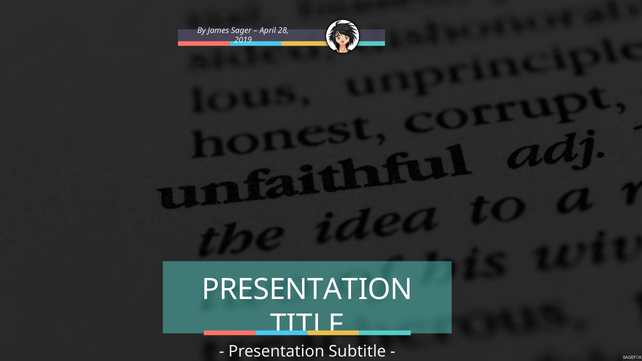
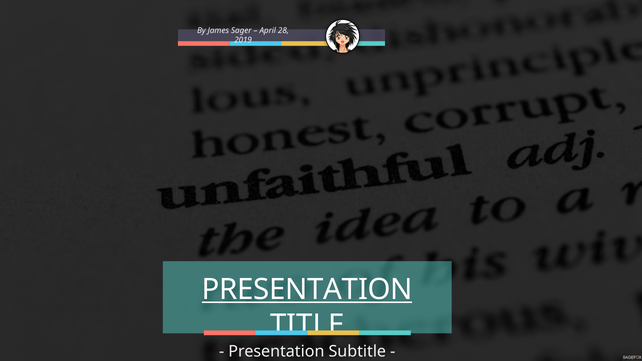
PRESENTATION underline: none -> present (307, 290)
